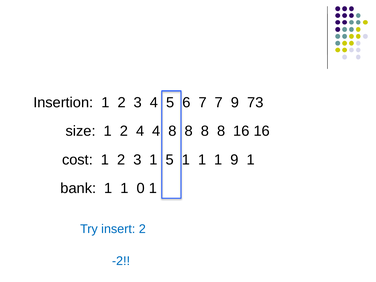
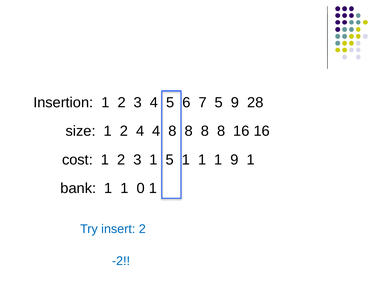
7 7: 7 -> 5 (219, 102)
73: 73 -> 28 (255, 102)
